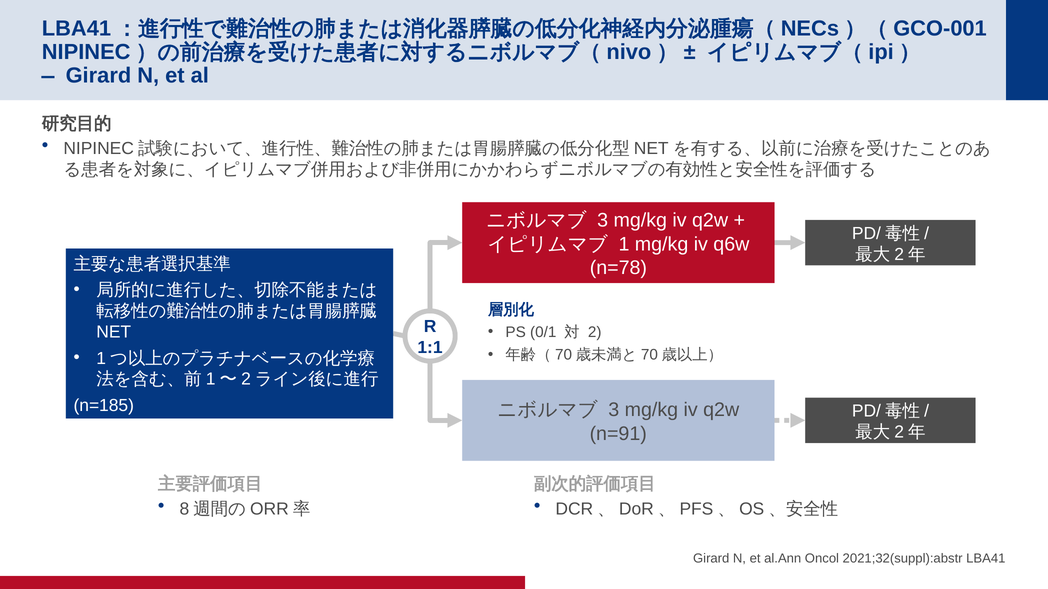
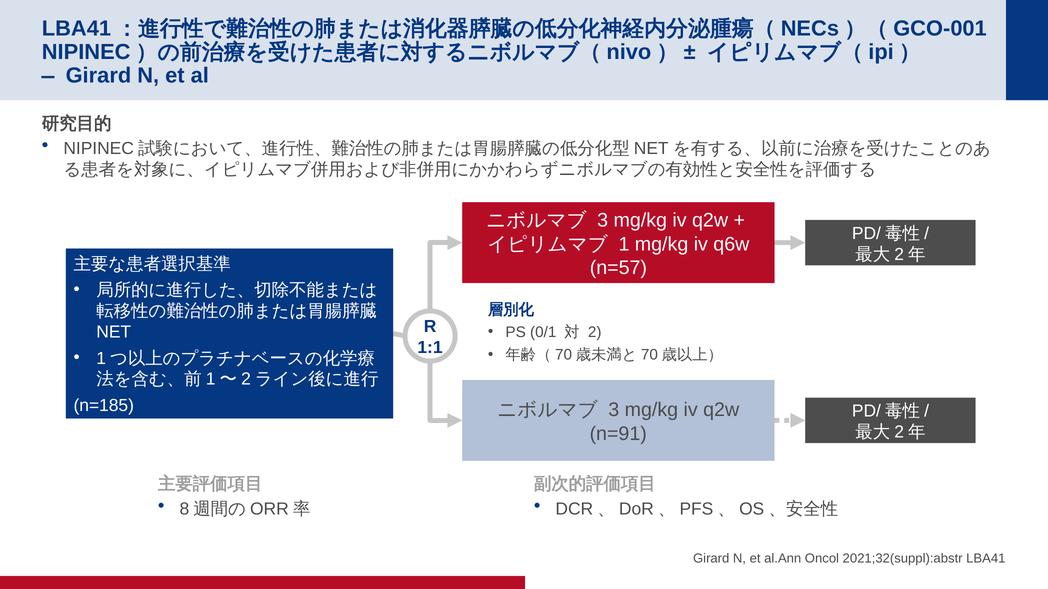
n=78: n=78 -> n=57 (618, 268)
